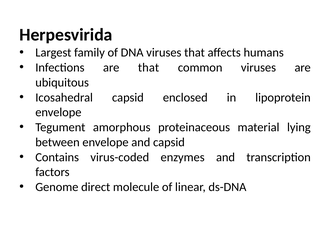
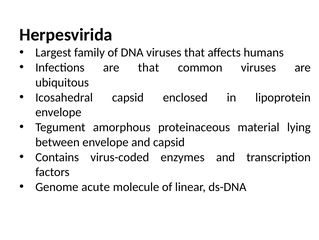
direct: direct -> acute (96, 186)
